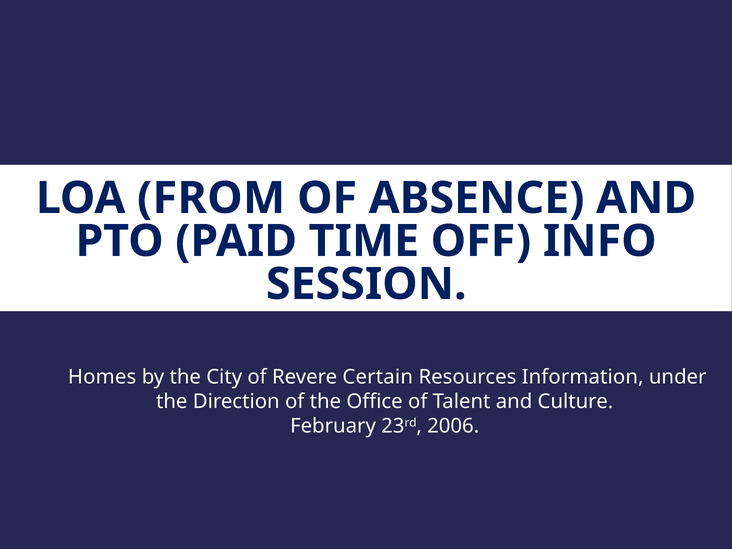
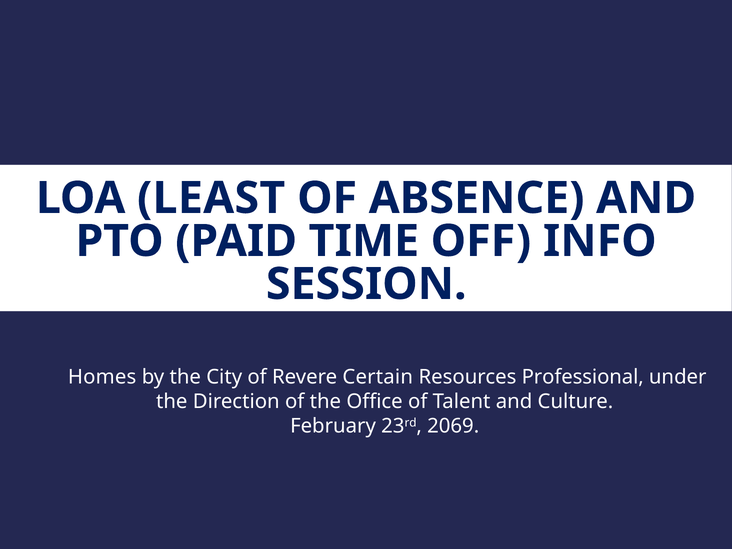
FROM: FROM -> LEAST (211, 198)
Information: Information -> Professional (583, 377)
2006: 2006 -> 2069 (453, 426)
